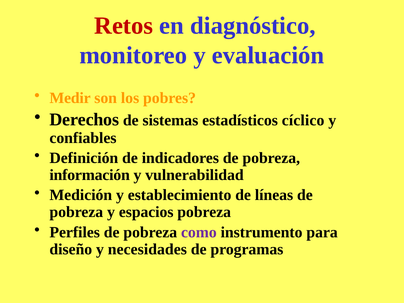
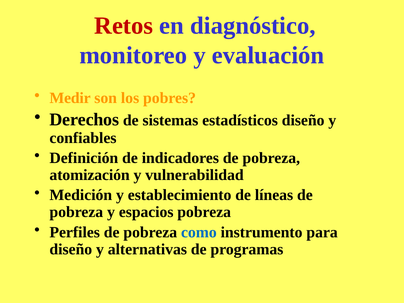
estadísticos cíclico: cíclico -> diseño (303, 120)
información: información -> atomización (90, 175)
como colour: purple -> blue (199, 232)
necesidades: necesidades -> alternativas (147, 249)
